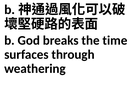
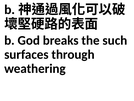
time: time -> such (115, 40)
